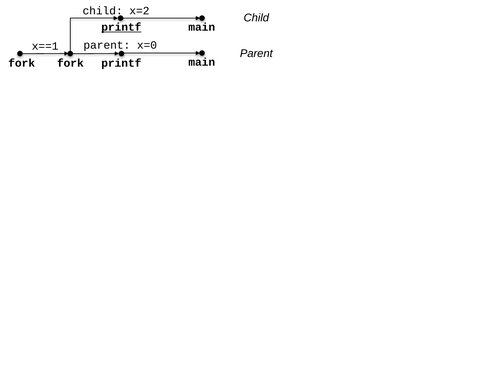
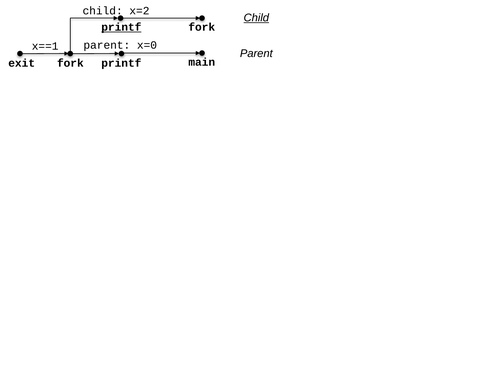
Child underline: none -> present (256, 18)
main: main -> fork (202, 27)
fork: fork -> exit (22, 63)
